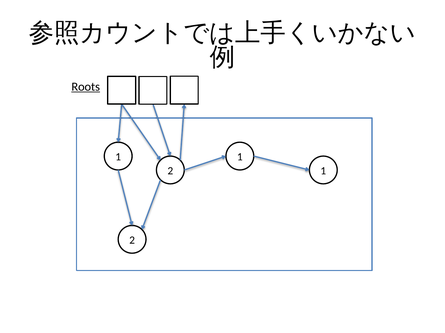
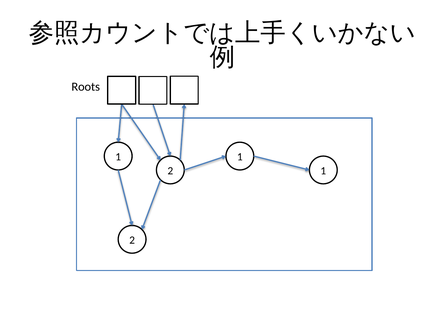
Roots underline: present -> none (86, 87)
